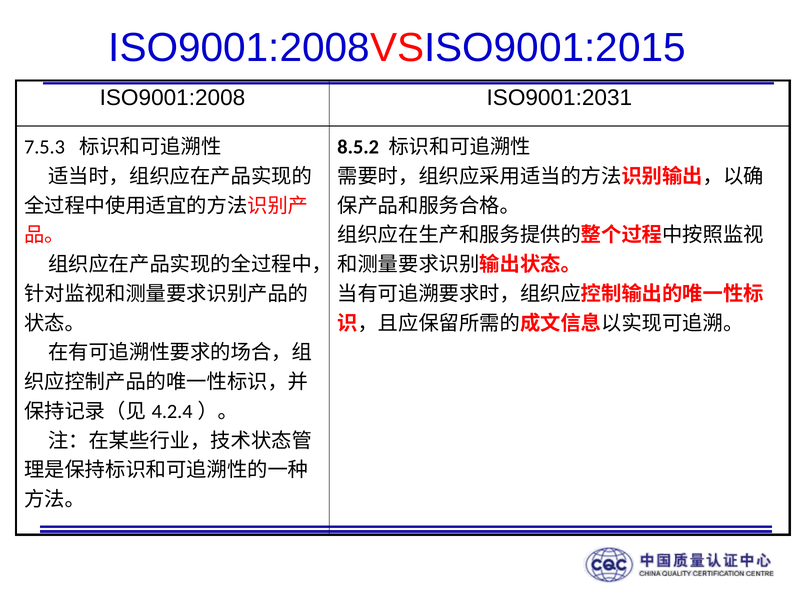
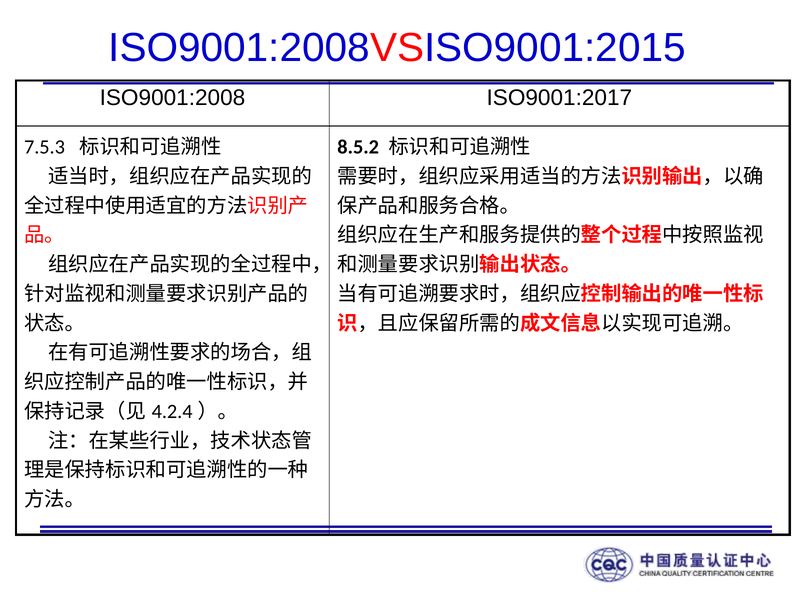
ISO9001:2031: ISO9001:2031 -> ISO9001:2017 (559, 98)
